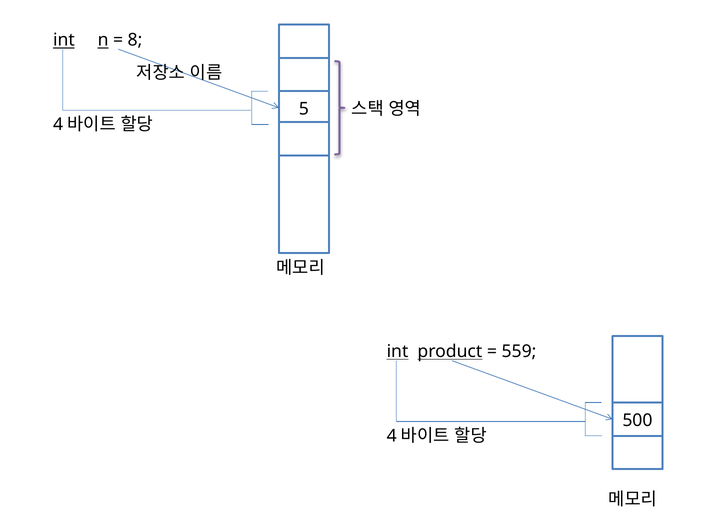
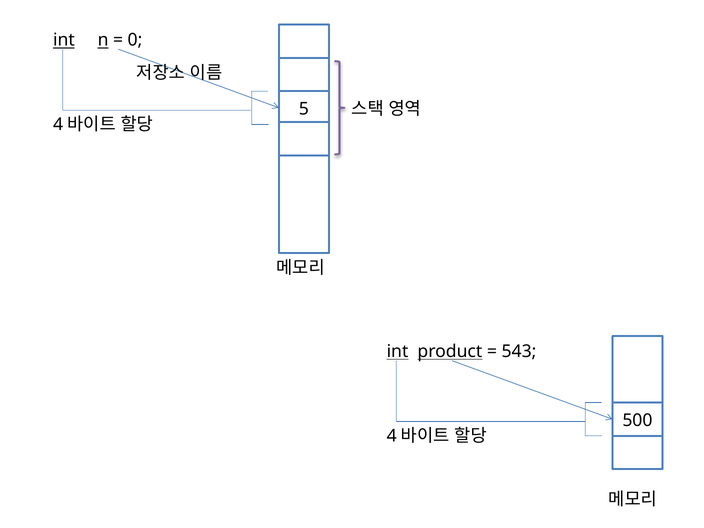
8: 8 -> 0 (135, 40)
559: 559 -> 543 (519, 351)
